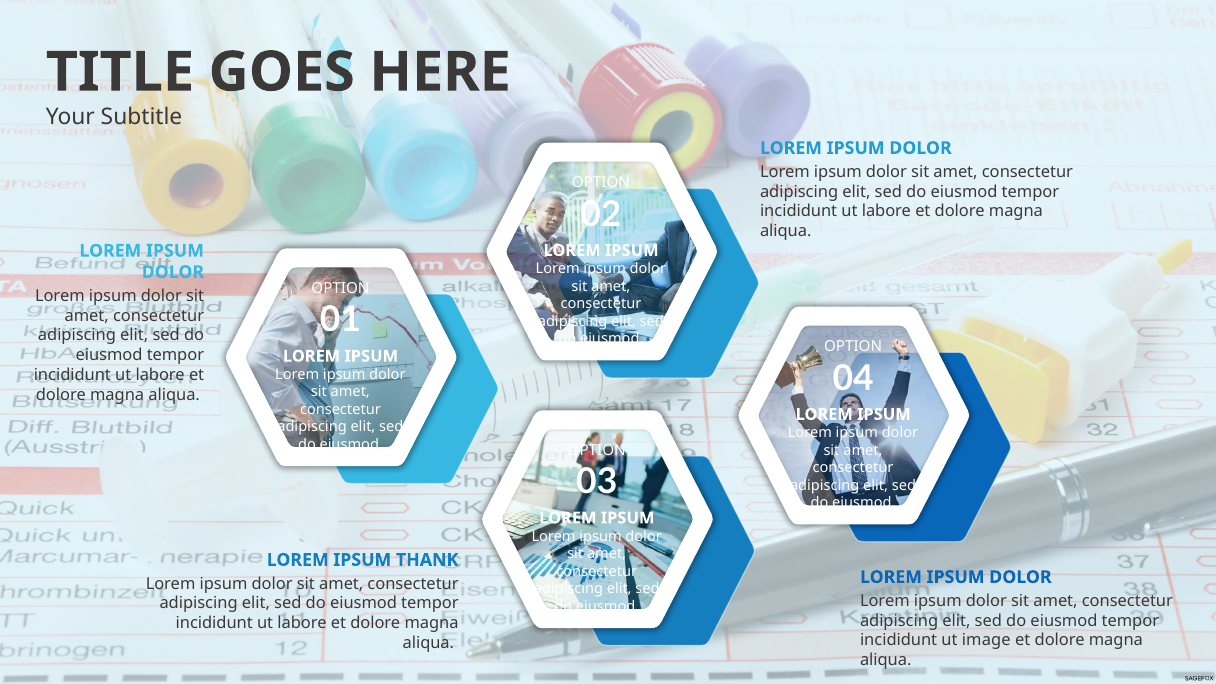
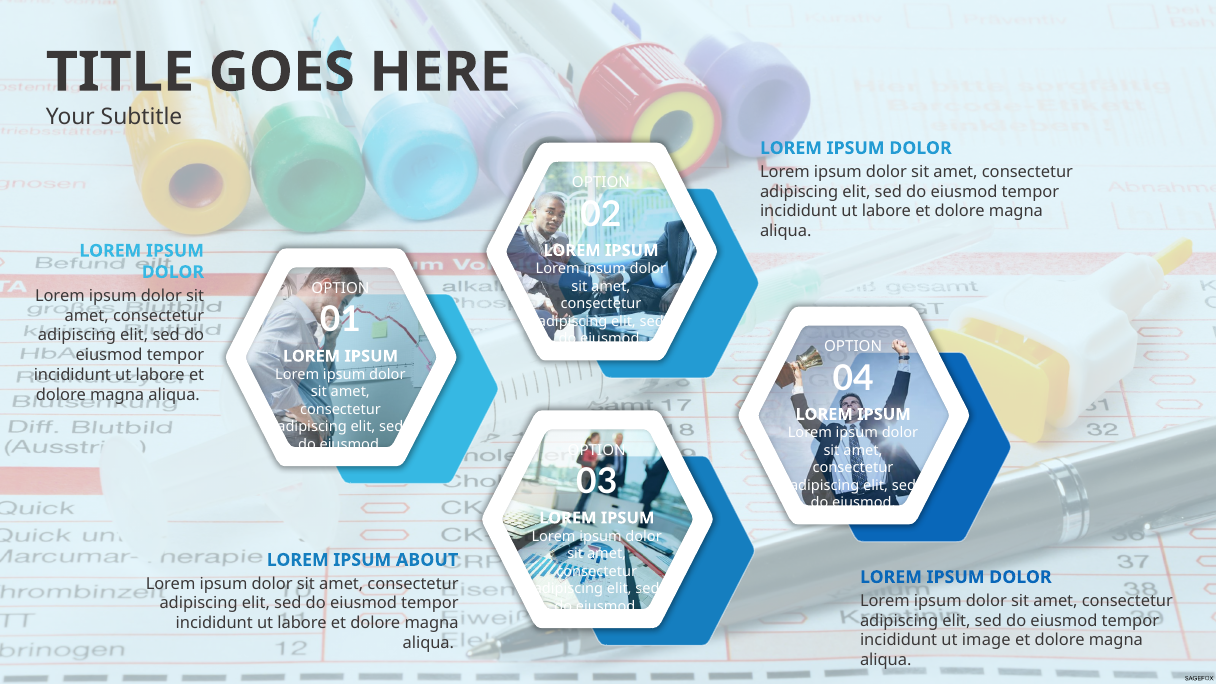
THANK: THANK -> ABOUT (427, 560)
